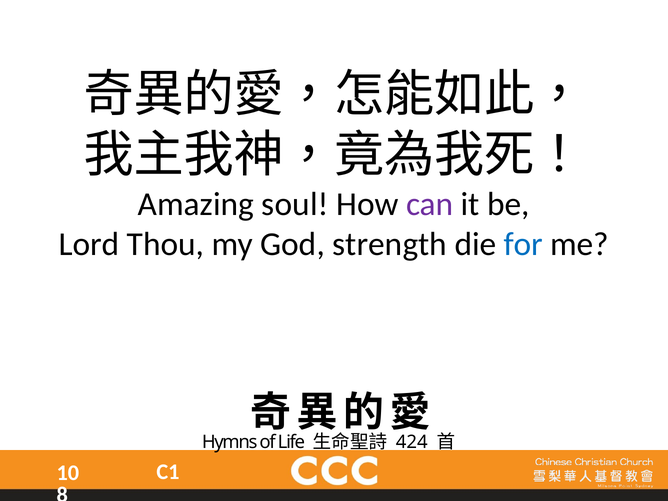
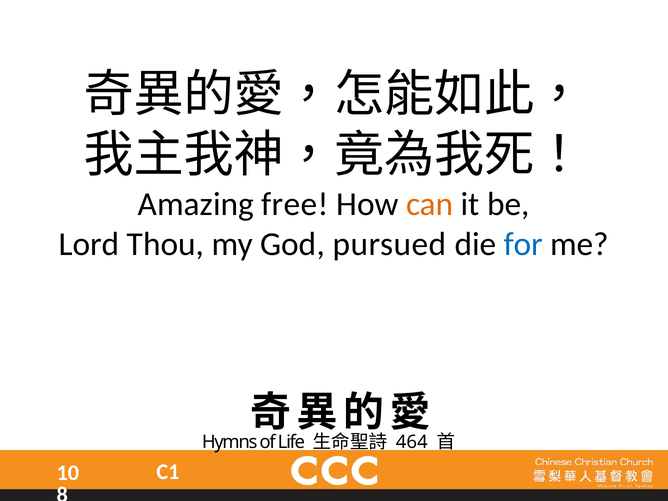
soul: soul -> free (295, 204)
can colour: purple -> orange (430, 204)
strength: strength -> pursued (390, 244)
424: 424 -> 464 (412, 442)
